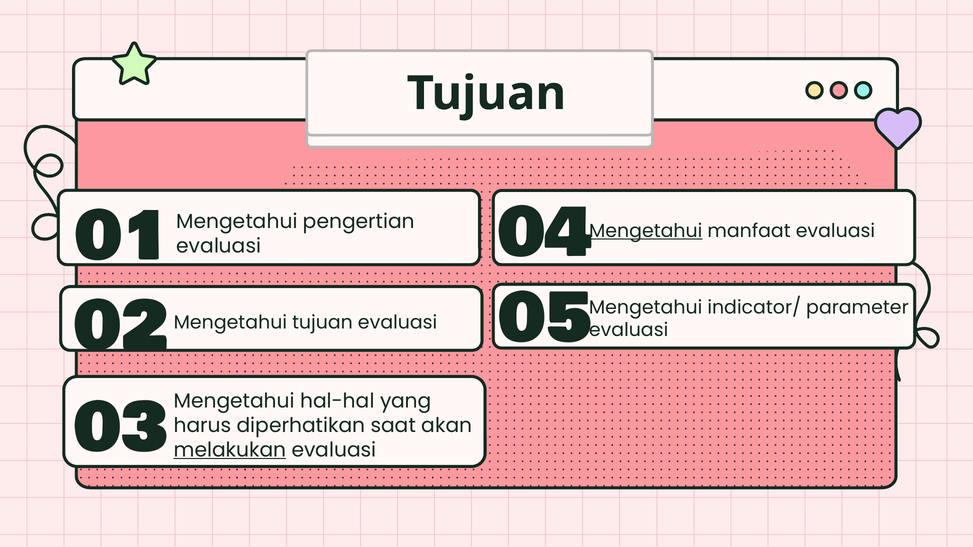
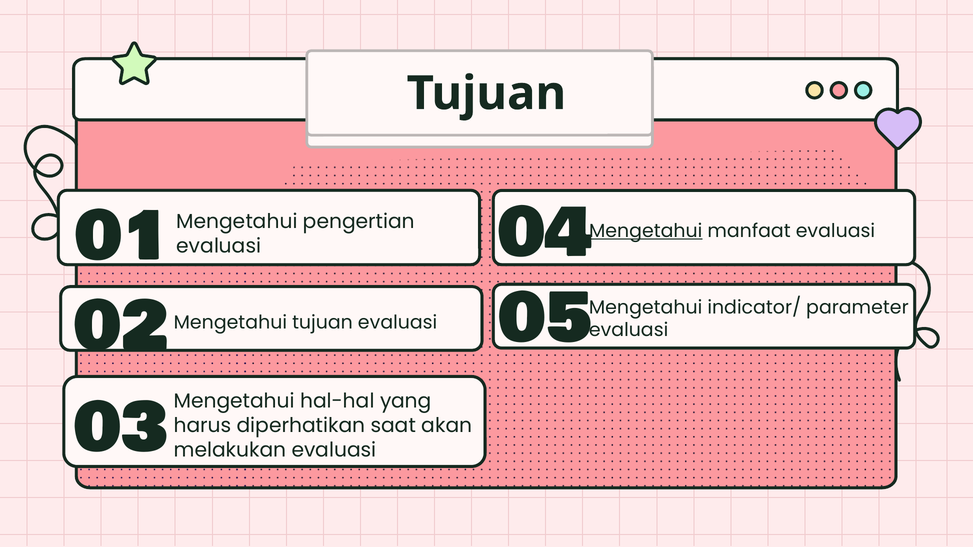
melakukan underline: present -> none (230, 450)
